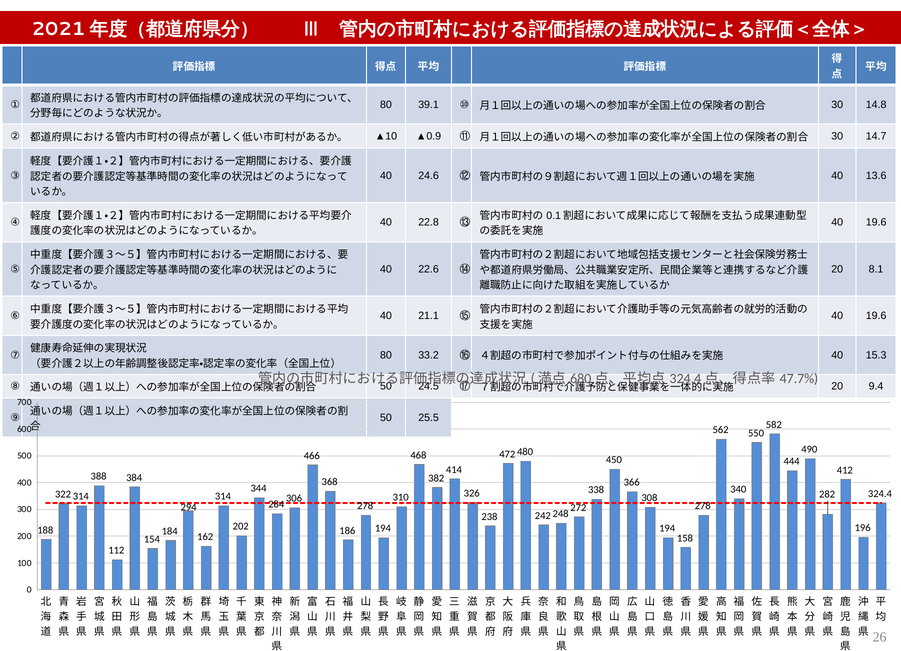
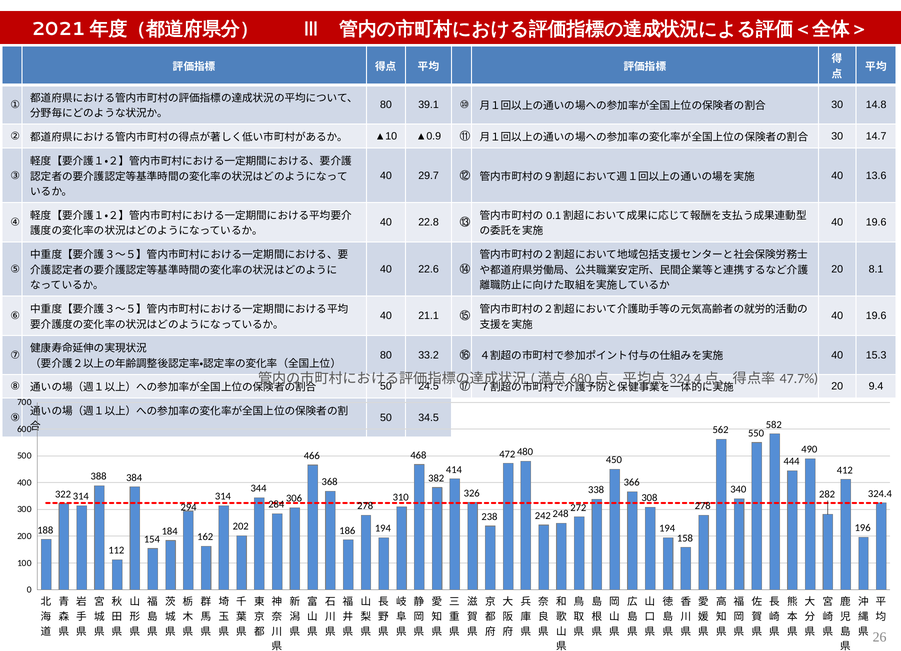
24.6: 24.6 -> 29.7 (429, 176)
25.5: 25.5 -> 34.5 (429, 418)
